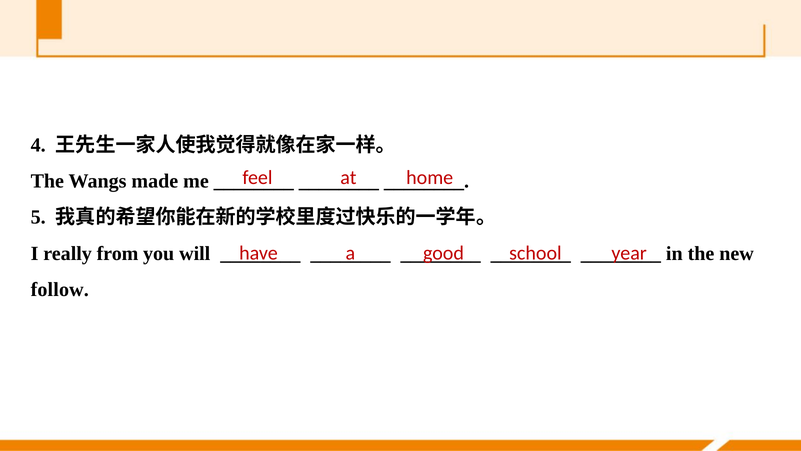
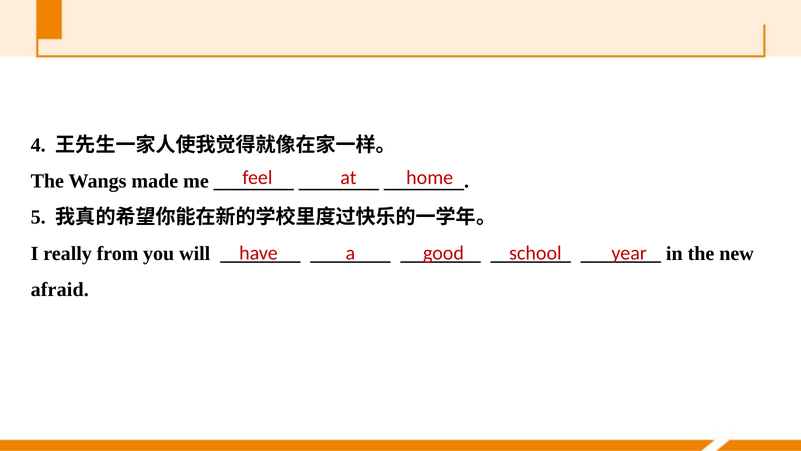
follow: follow -> afraid (60, 289)
